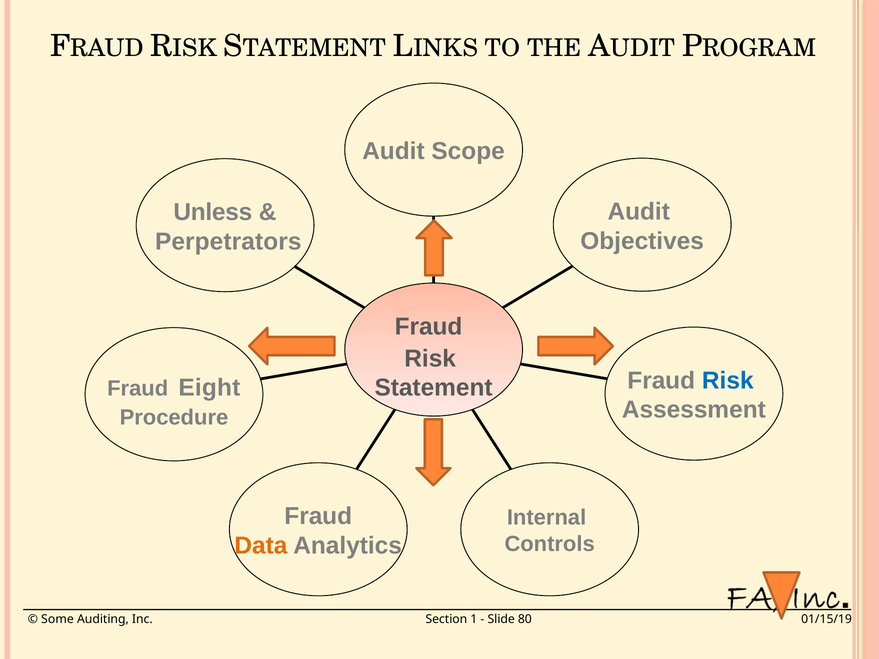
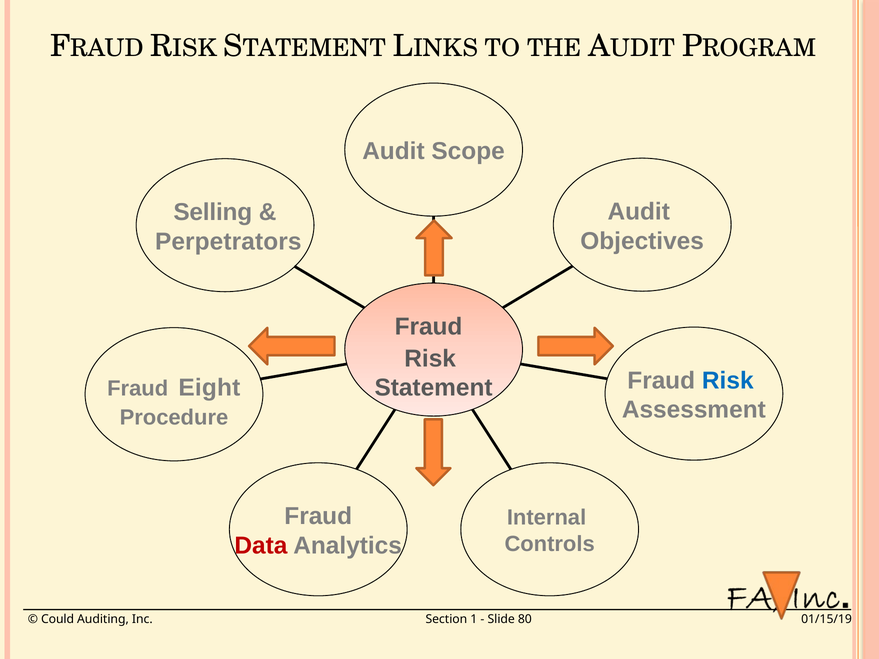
Unless: Unless -> Selling (213, 212)
Data colour: orange -> red (261, 546)
Some: Some -> Could (58, 619)
